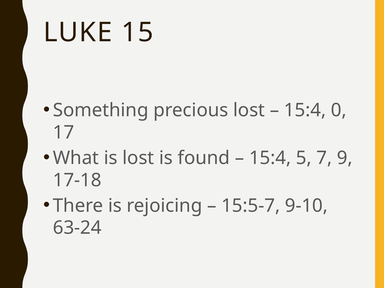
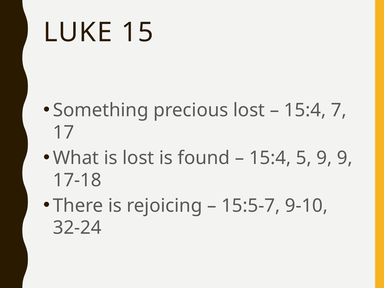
0: 0 -> 7 (339, 110)
5 7: 7 -> 9 (324, 158)
63-24: 63-24 -> 32-24 (77, 228)
